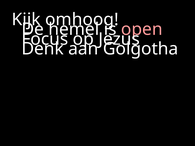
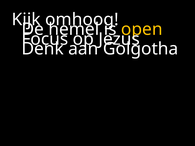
open colour: pink -> yellow (142, 29)
